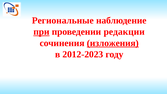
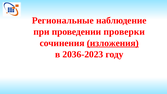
при underline: present -> none (41, 32)
редакции: редакции -> проверки (124, 32)
2012-2023: 2012-2023 -> 2036-2023 (83, 54)
